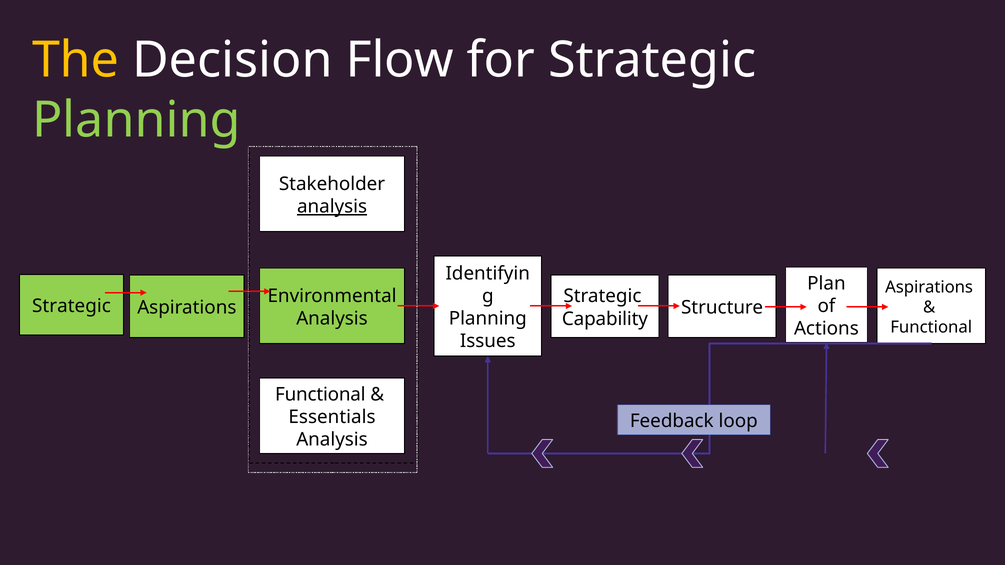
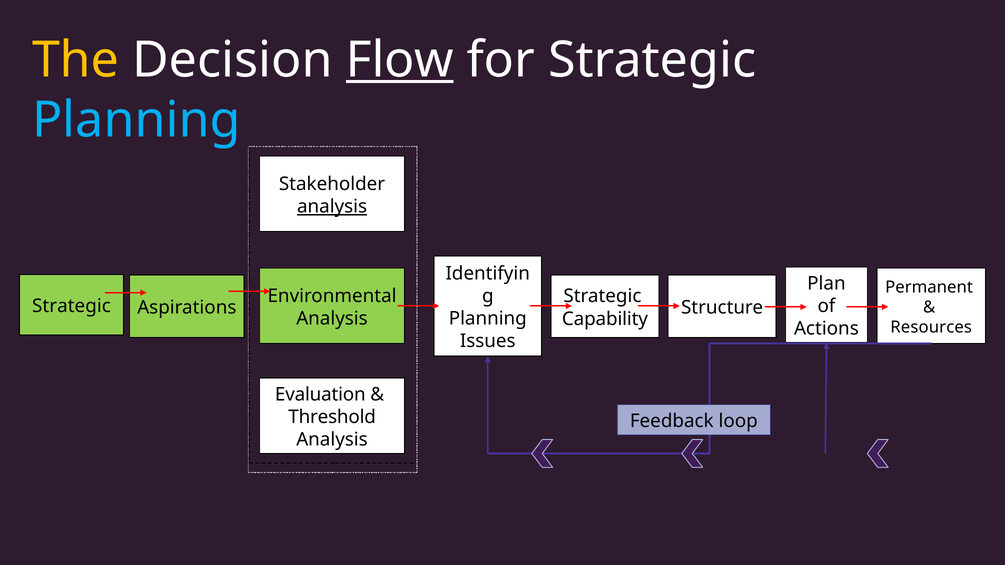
Flow underline: none -> present (400, 60)
Planning colour: light green -> light blue (136, 120)
Aspirations: Aspirations -> Permanent (929, 287)
Functional: Functional -> Resources (931, 327)
Functional: Functional -> Evaluation (320, 395)
Essentials: Essentials -> Threshold (332, 417)
